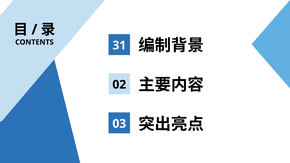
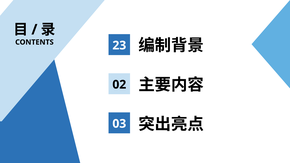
31: 31 -> 23 (119, 45)
